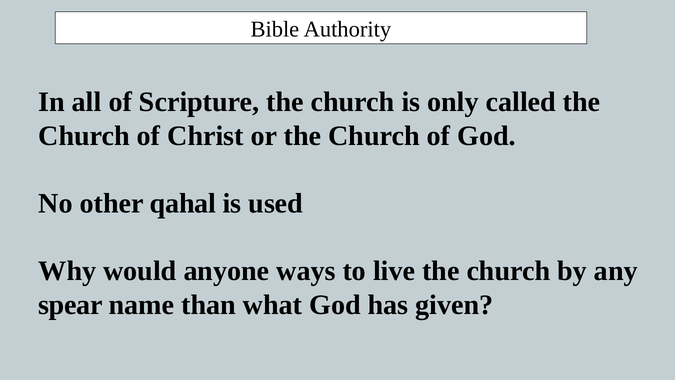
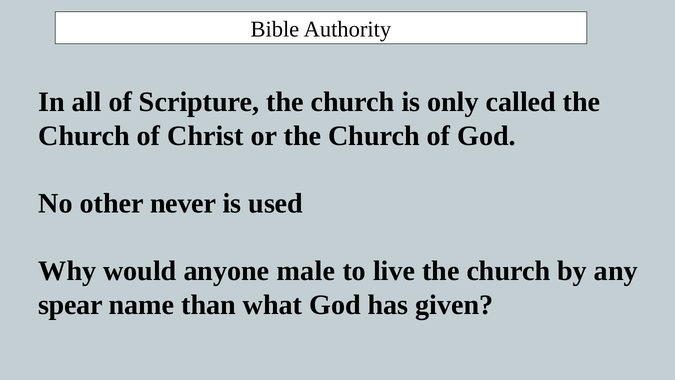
qahal: qahal -> never (183, 203)
ways: ways -> male (306, 271)
